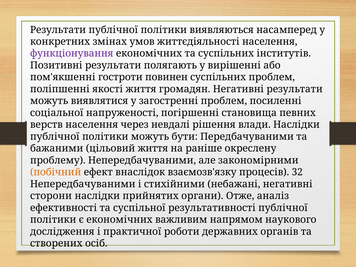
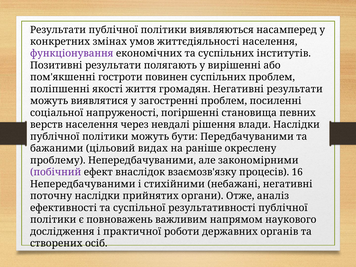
цільовий життя: життя -> видах (153, 148)
побічний colour: orange -> purple (56, 172)
32: 32 -> 16 (297, 172)
сторони: сторони -> поточну (51, 196)
є економічних: економічних -> повноважень (119, 220)
